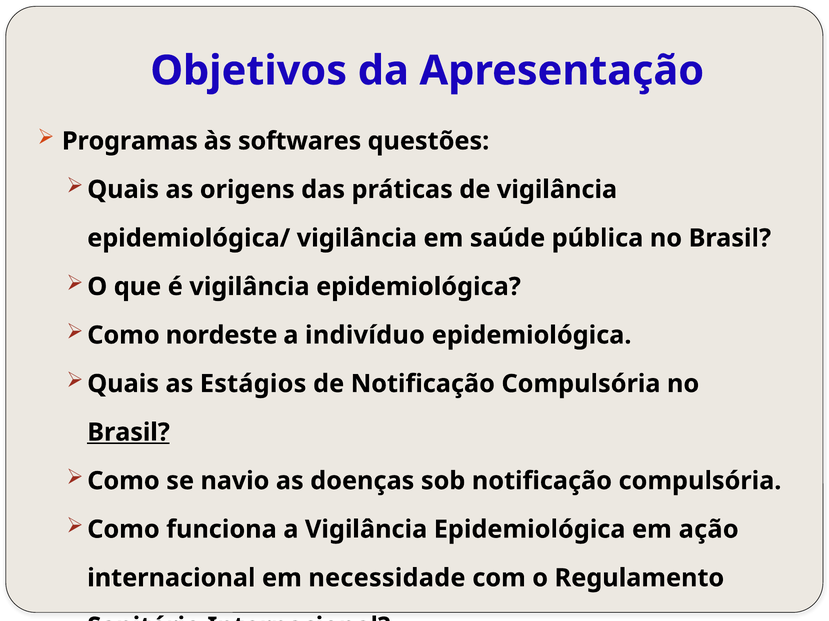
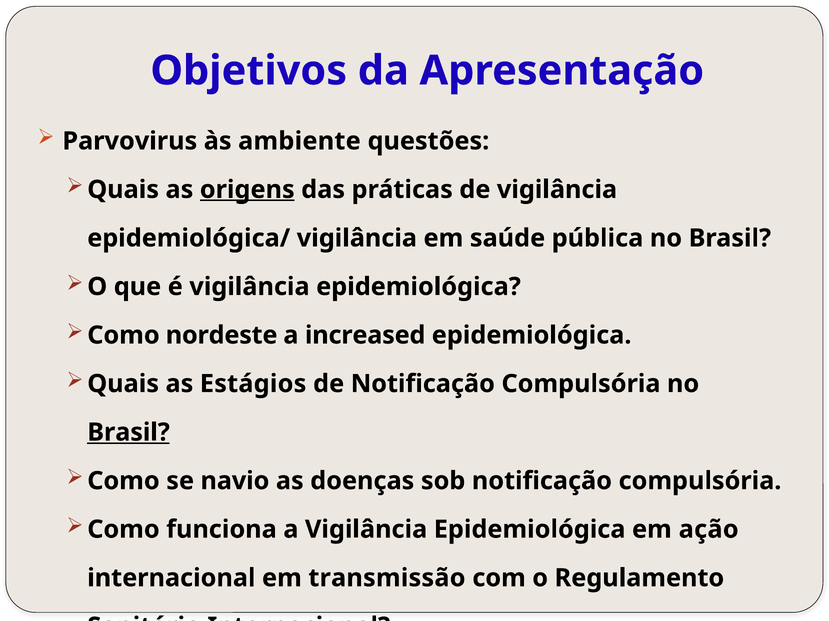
Programas: Programas -> Parvovirus (130, 141)
softwares: softwares -> ambiente (299, 141)
origens underline: none -> present (247, 190)
indivíduo: indivíduo -> increased (365, 336)
necessidade: necessidade -> transmissão (387, 579)
